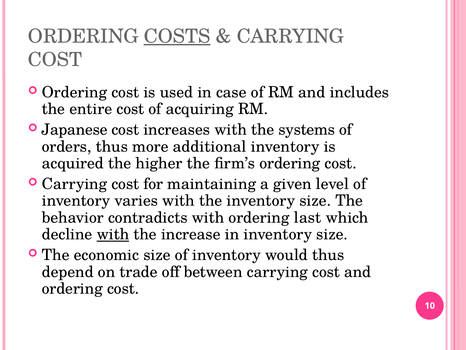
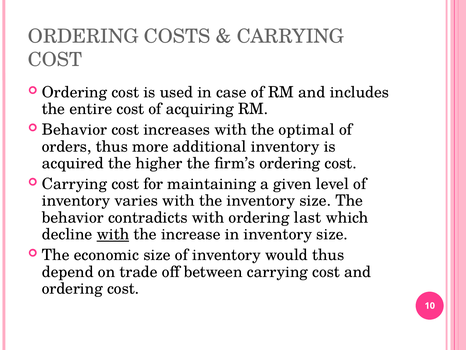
COSTS underline: present -> none (177, 36)
Japanese: Japanese -> Behavior (74, 130)
systems: systems -> optimal (307, 130)
